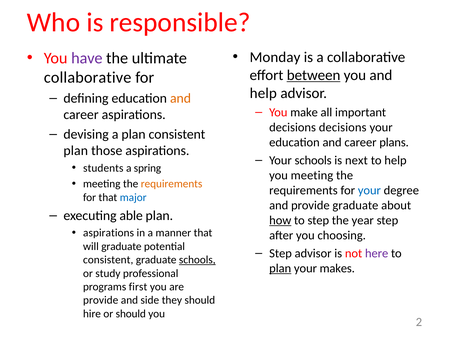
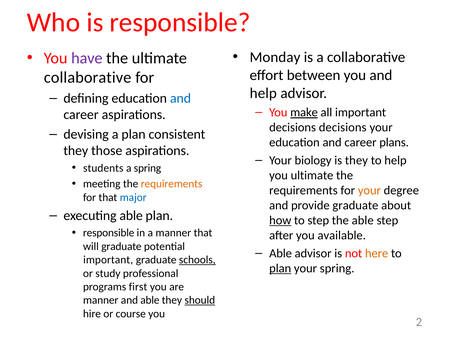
between underline: present -> none (314, 75)
and colour: orange -> blue (180, 98)
make underline: none -> present (304, 112)
plan: plan -> they (76, 151)
Your schools: schools -> biology (313, 160)
is next: next -> they (356, 160)
you meeting: meeting -> ultimate (312, 175)
your colour: blue -> orange (369, 190)
the year: year -> able (363, 220)
aspirations: aspirations -> responsible (109, 233)
choosing: choosing -> available (342, 235)
Step: Step -> Able (281, 253)
here colour: purple -> orange (377, 253)
consistent: consistent -> important (108, 260)
your makes: makes -> spring (337, 268)
provide: provide -> manner (101, 300)
and side: side -> able (150, 300)
should underline: none -> present (200, 300)
or should: should -> course (131, 314)
